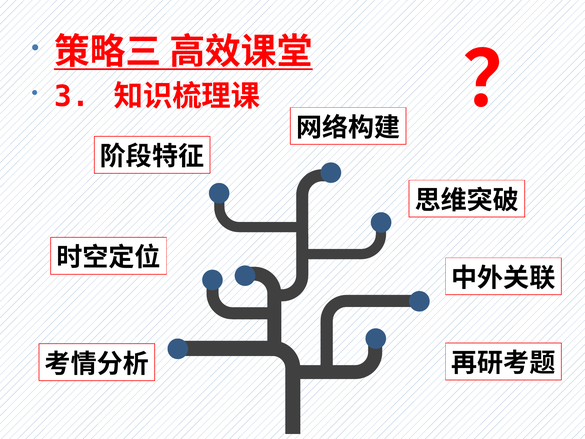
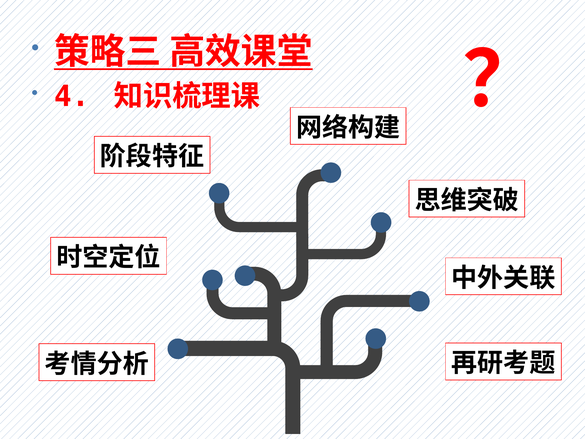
3: 3 -> 4 (72, 96)
